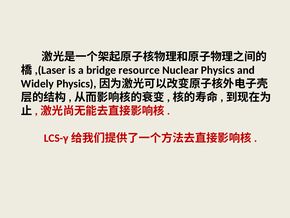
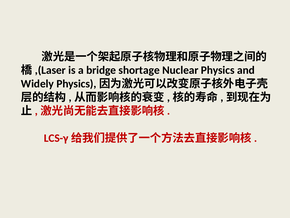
resource: resource -> shortage (139, 70)
